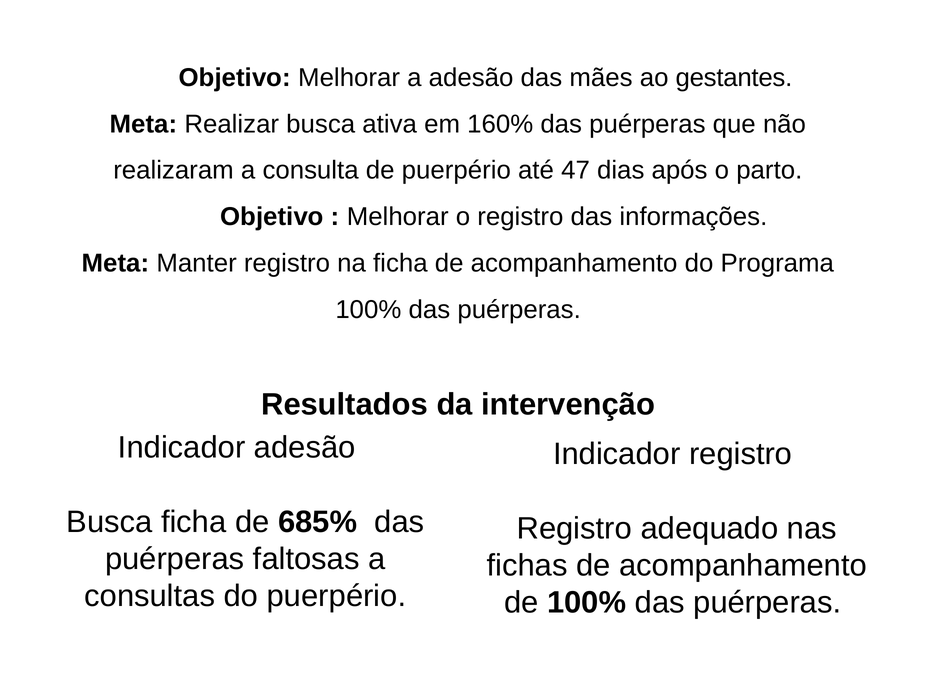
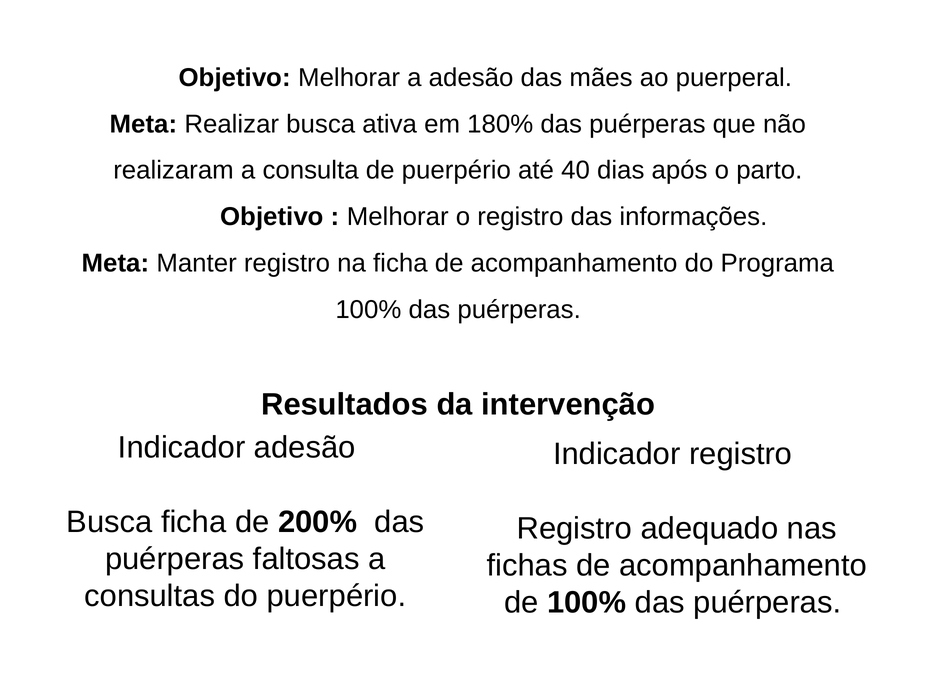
gestantes: gestantes -> puerperal (734, 78)
160%: 160% -> 180% (500, 124)
47: 47 -> 40 (576, 171)
685%: 685% -> 200% (318, 522)
